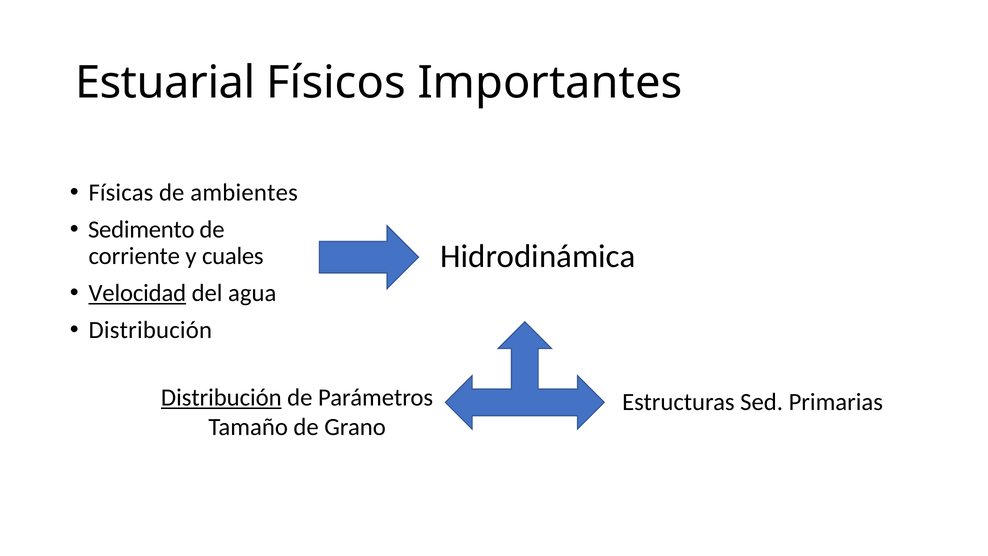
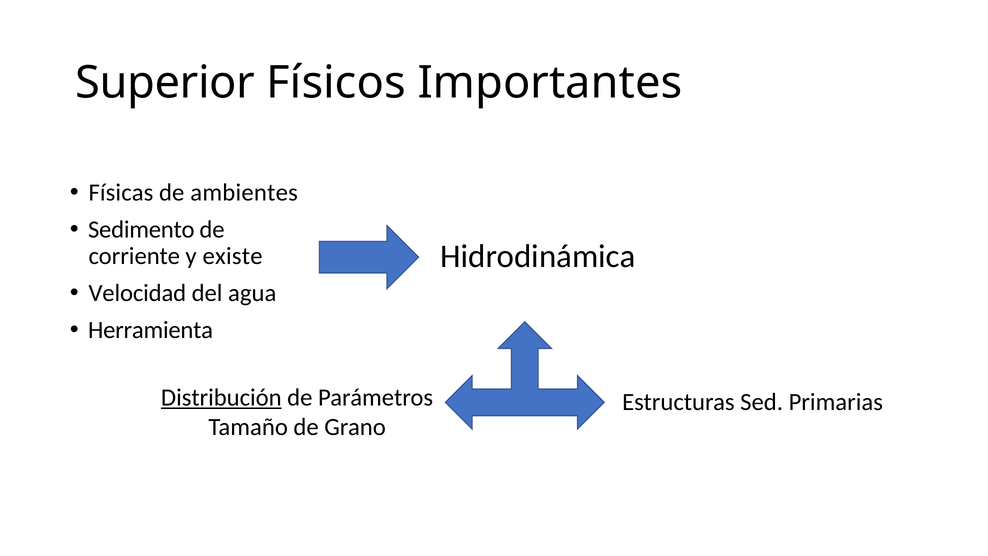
Estuarial: Estuarial -> Superior (165, 83)
cuales: cuales -> existe (233, 256)
Velocidad underline: present -> none (137, 293)
Distribución: Distribución -> Herramienta (151, 330)
